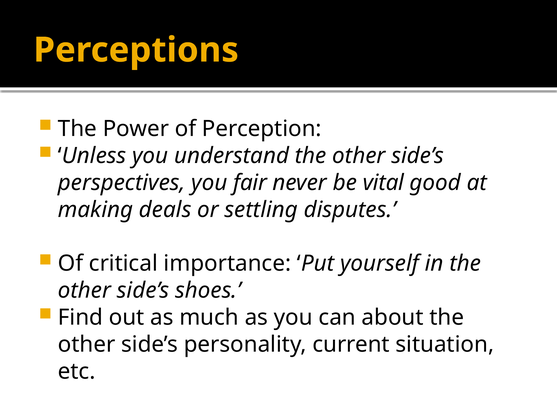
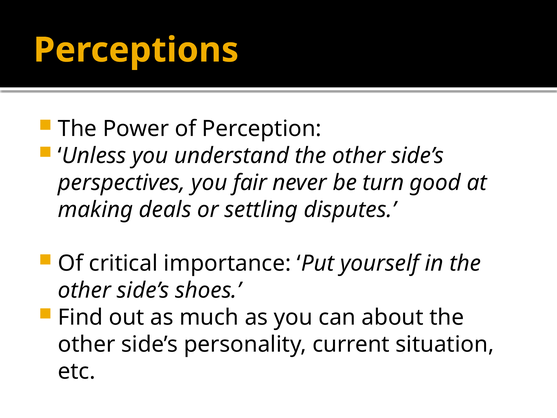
vital: vital -> turn (383, 183)
